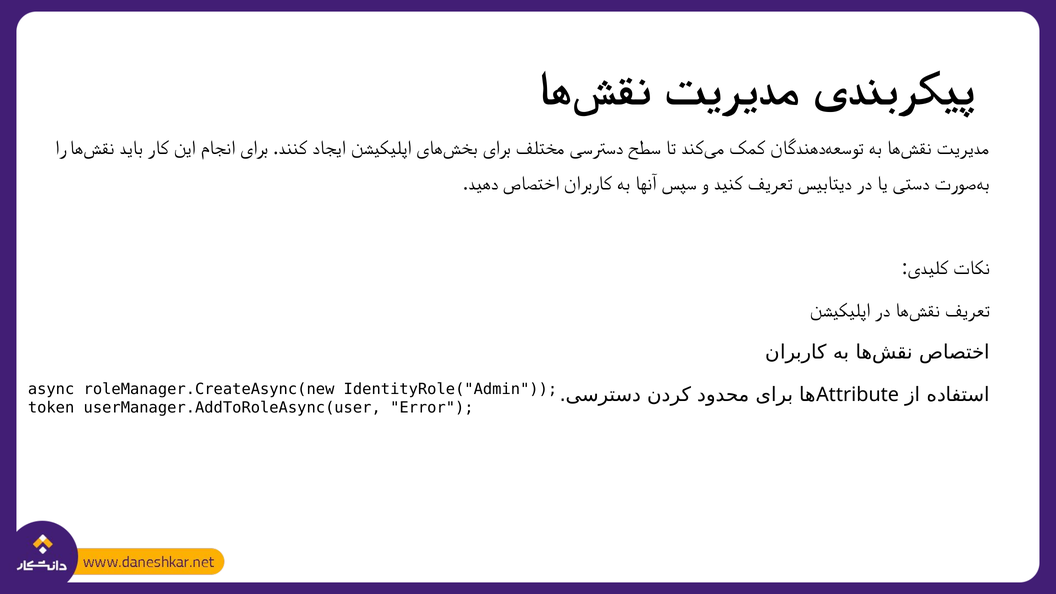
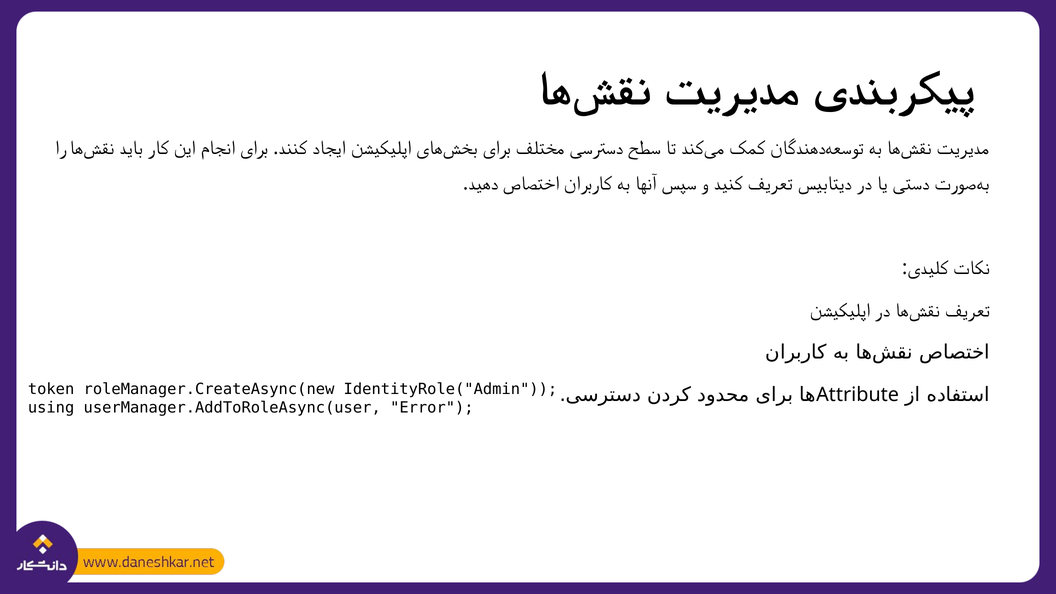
async: async -> token (51, 389)
token: token -> using (51, 408)
